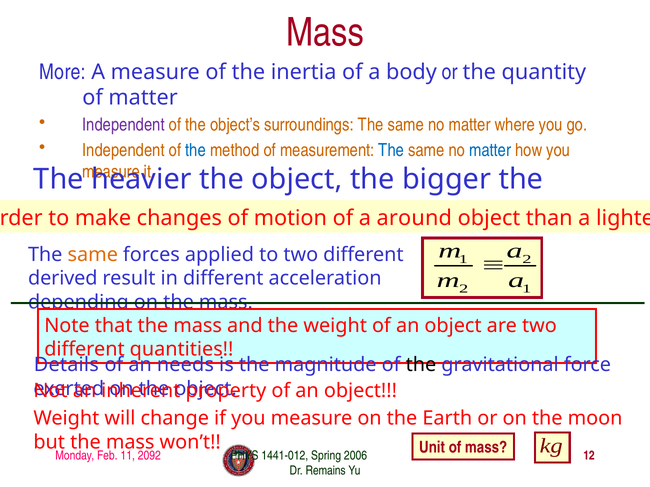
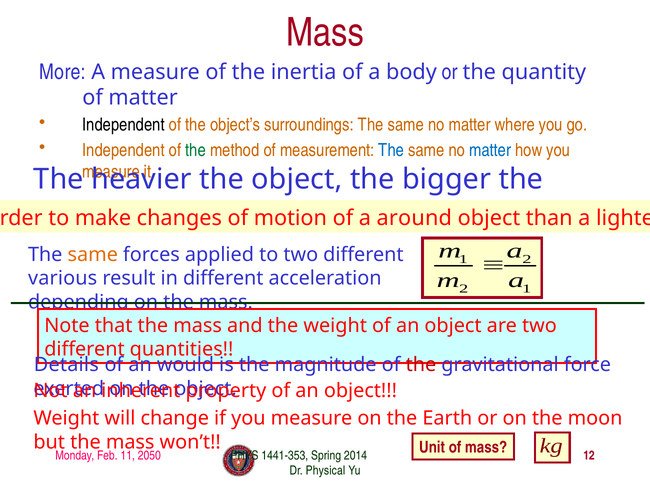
Independent colour: purple -> black (124, 125)
the colour: blue -> green (196, 150)
derived: derived -> various (63, 279)
needs: needs -> would (185, 365)
the colour: black -> red (421, 365)
2092: 2092 -> 2050 (149, 456)
1441-012: 1441-012 -> 1441-353 (285, 456)
2006: 2006 -> 2014 (356, 456)
Remains: Remains -> Physical (325, 471)
